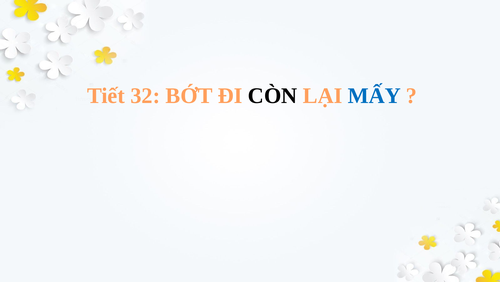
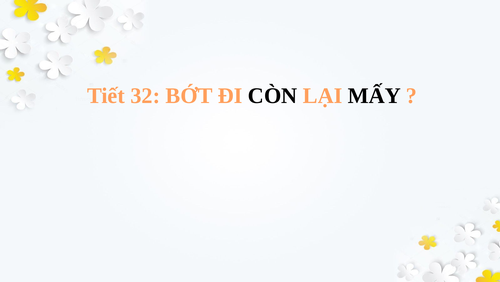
MẤY colour: blue -> black (375, 96)
